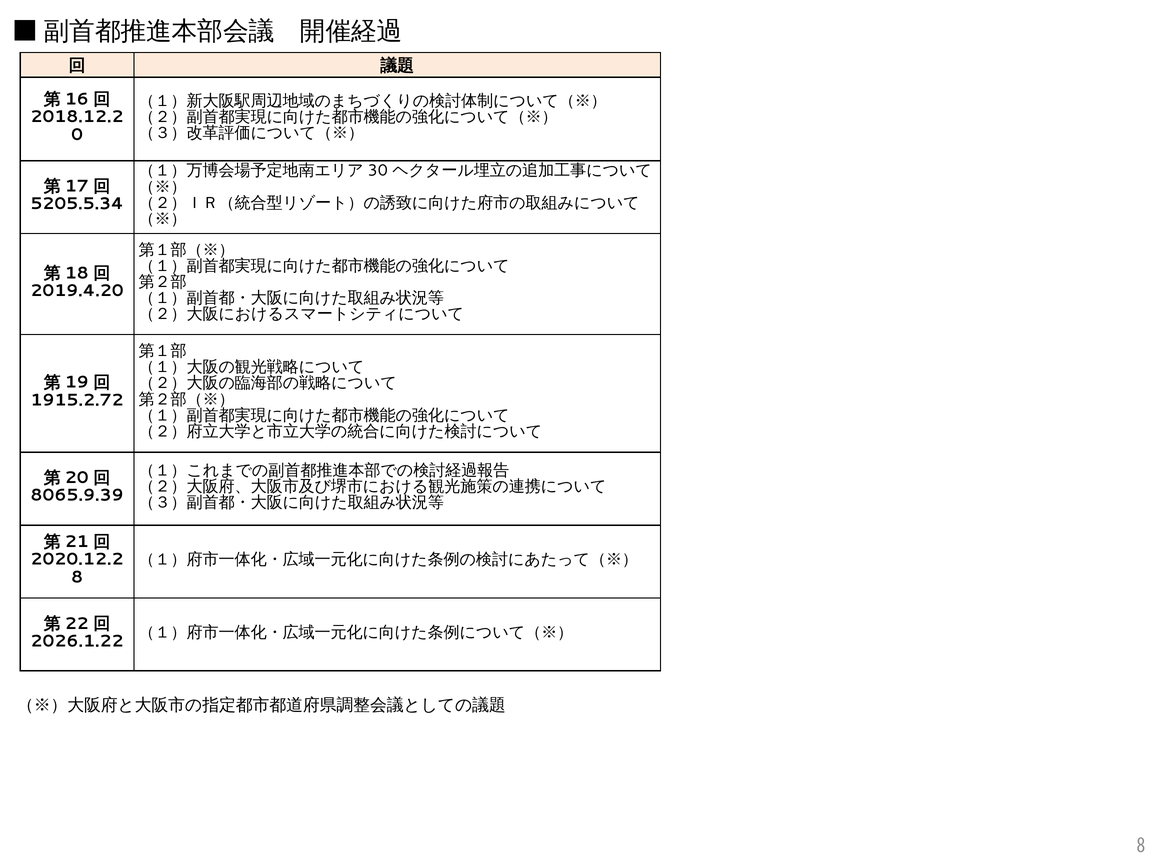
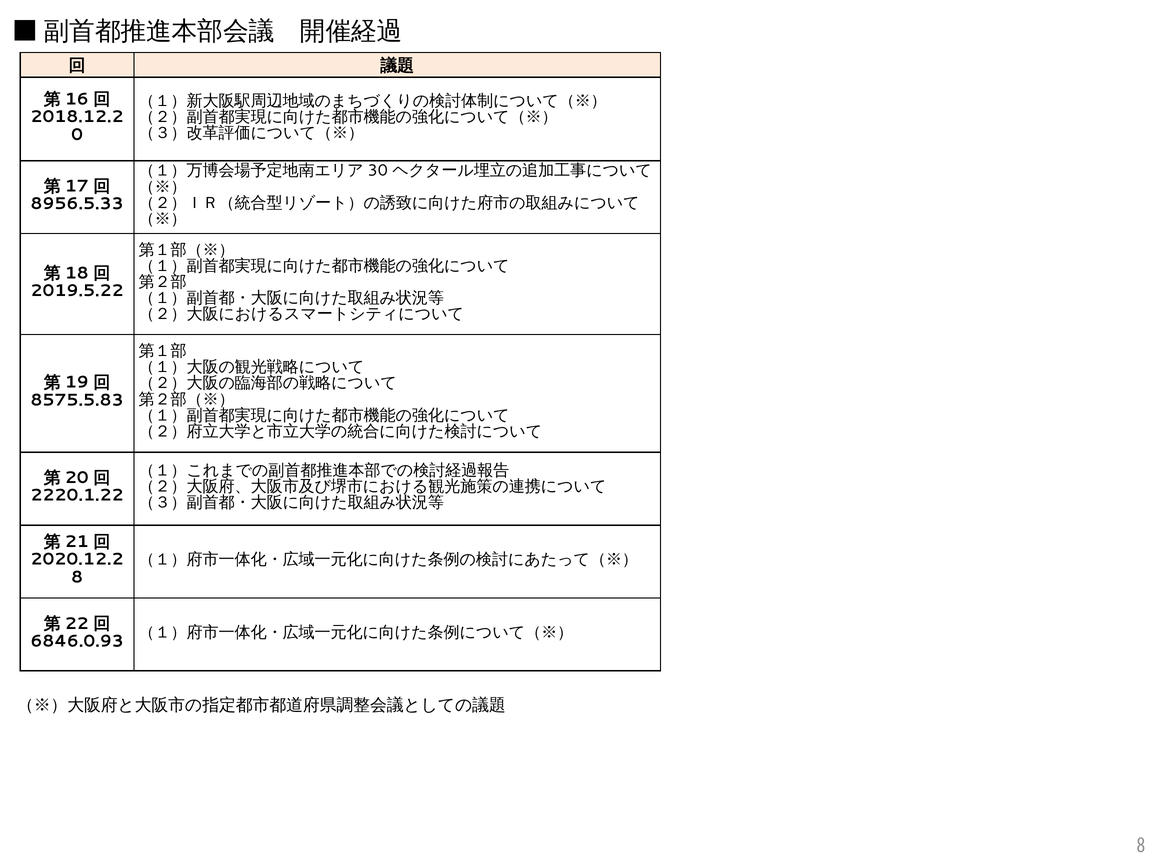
5205.5.34: 5205.5.34 -> 8956.5.33 (77, 204)
2019.4.20: 2019.4.20 -> 2019.5.22 (77, 291)
1915.2.72: 1915.2.72 -> 8575.5.83 (77, 400)
8065.9.39: 8065.9.39 -> 2220.1.22 (77, 495)
2026.1.22: 2026.1.22 -> 6846.0.93 (77, 641)
